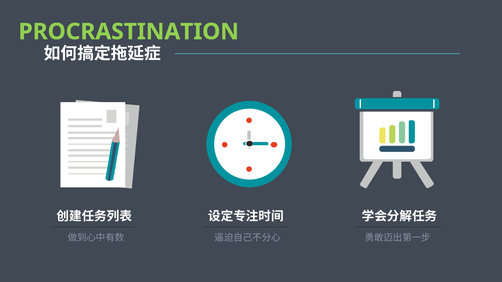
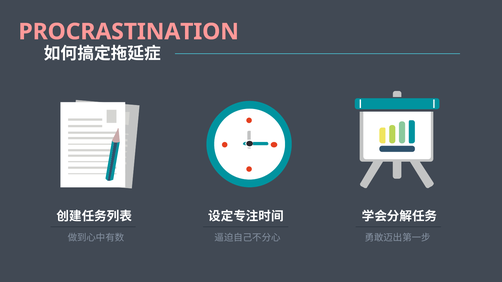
PROCRASTINATION colour: light green -> pink (129, 32)
